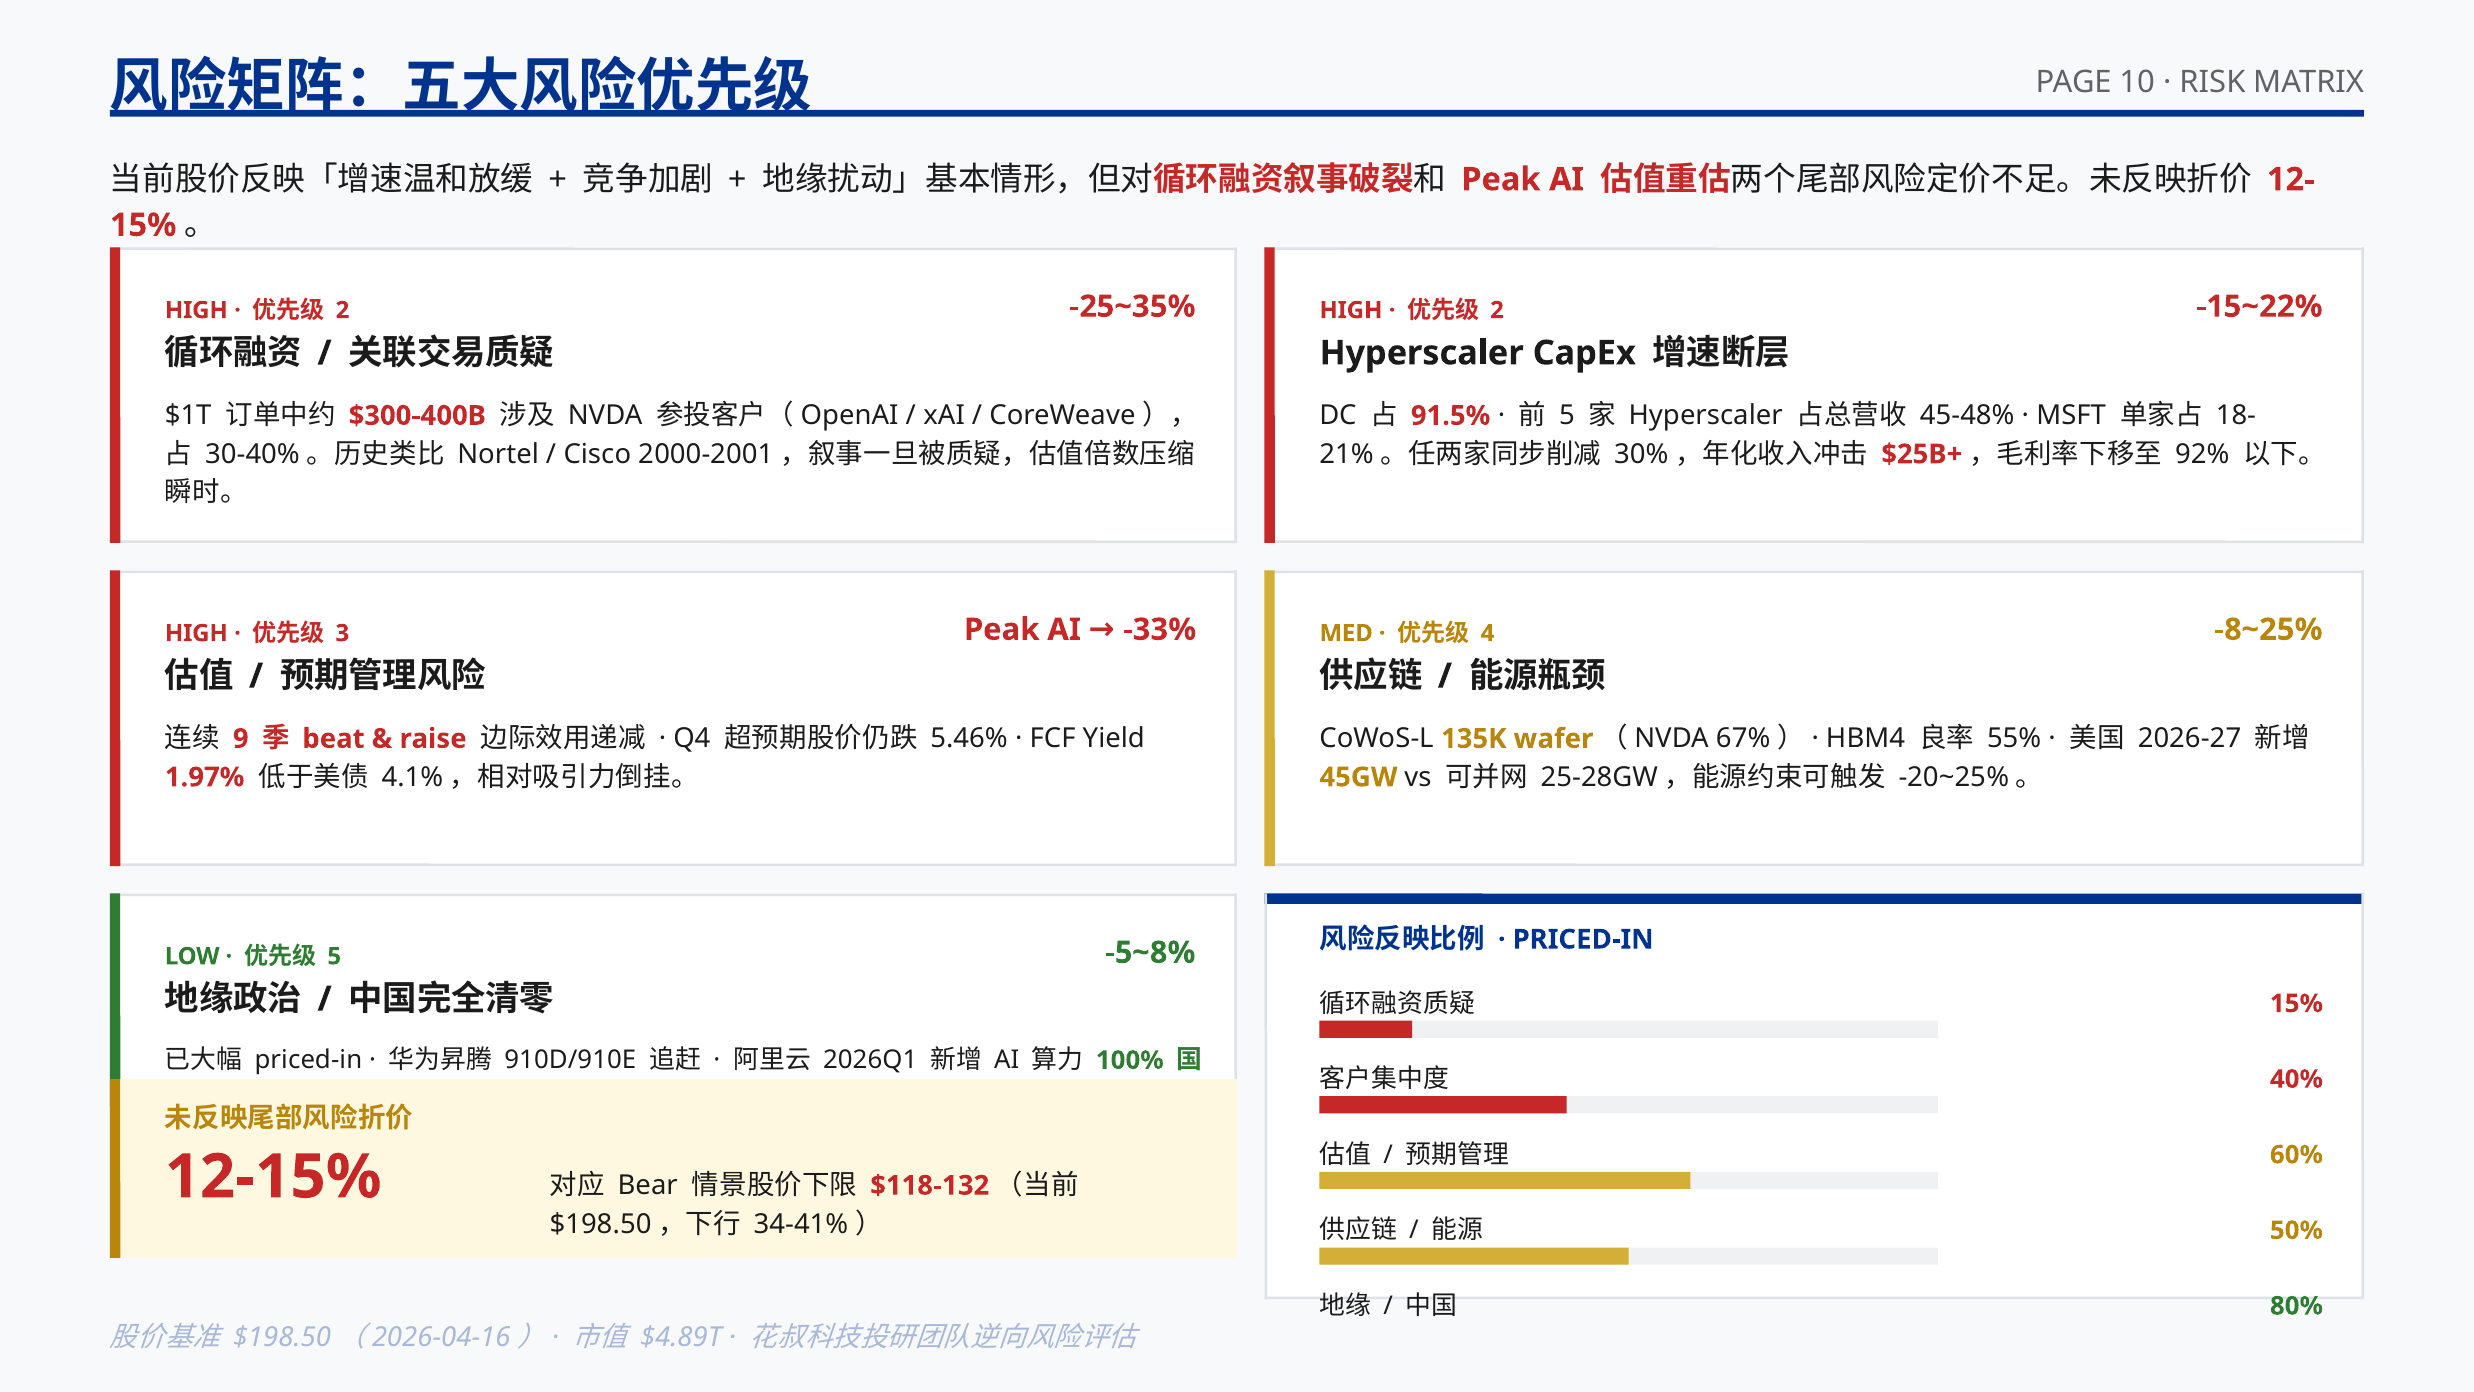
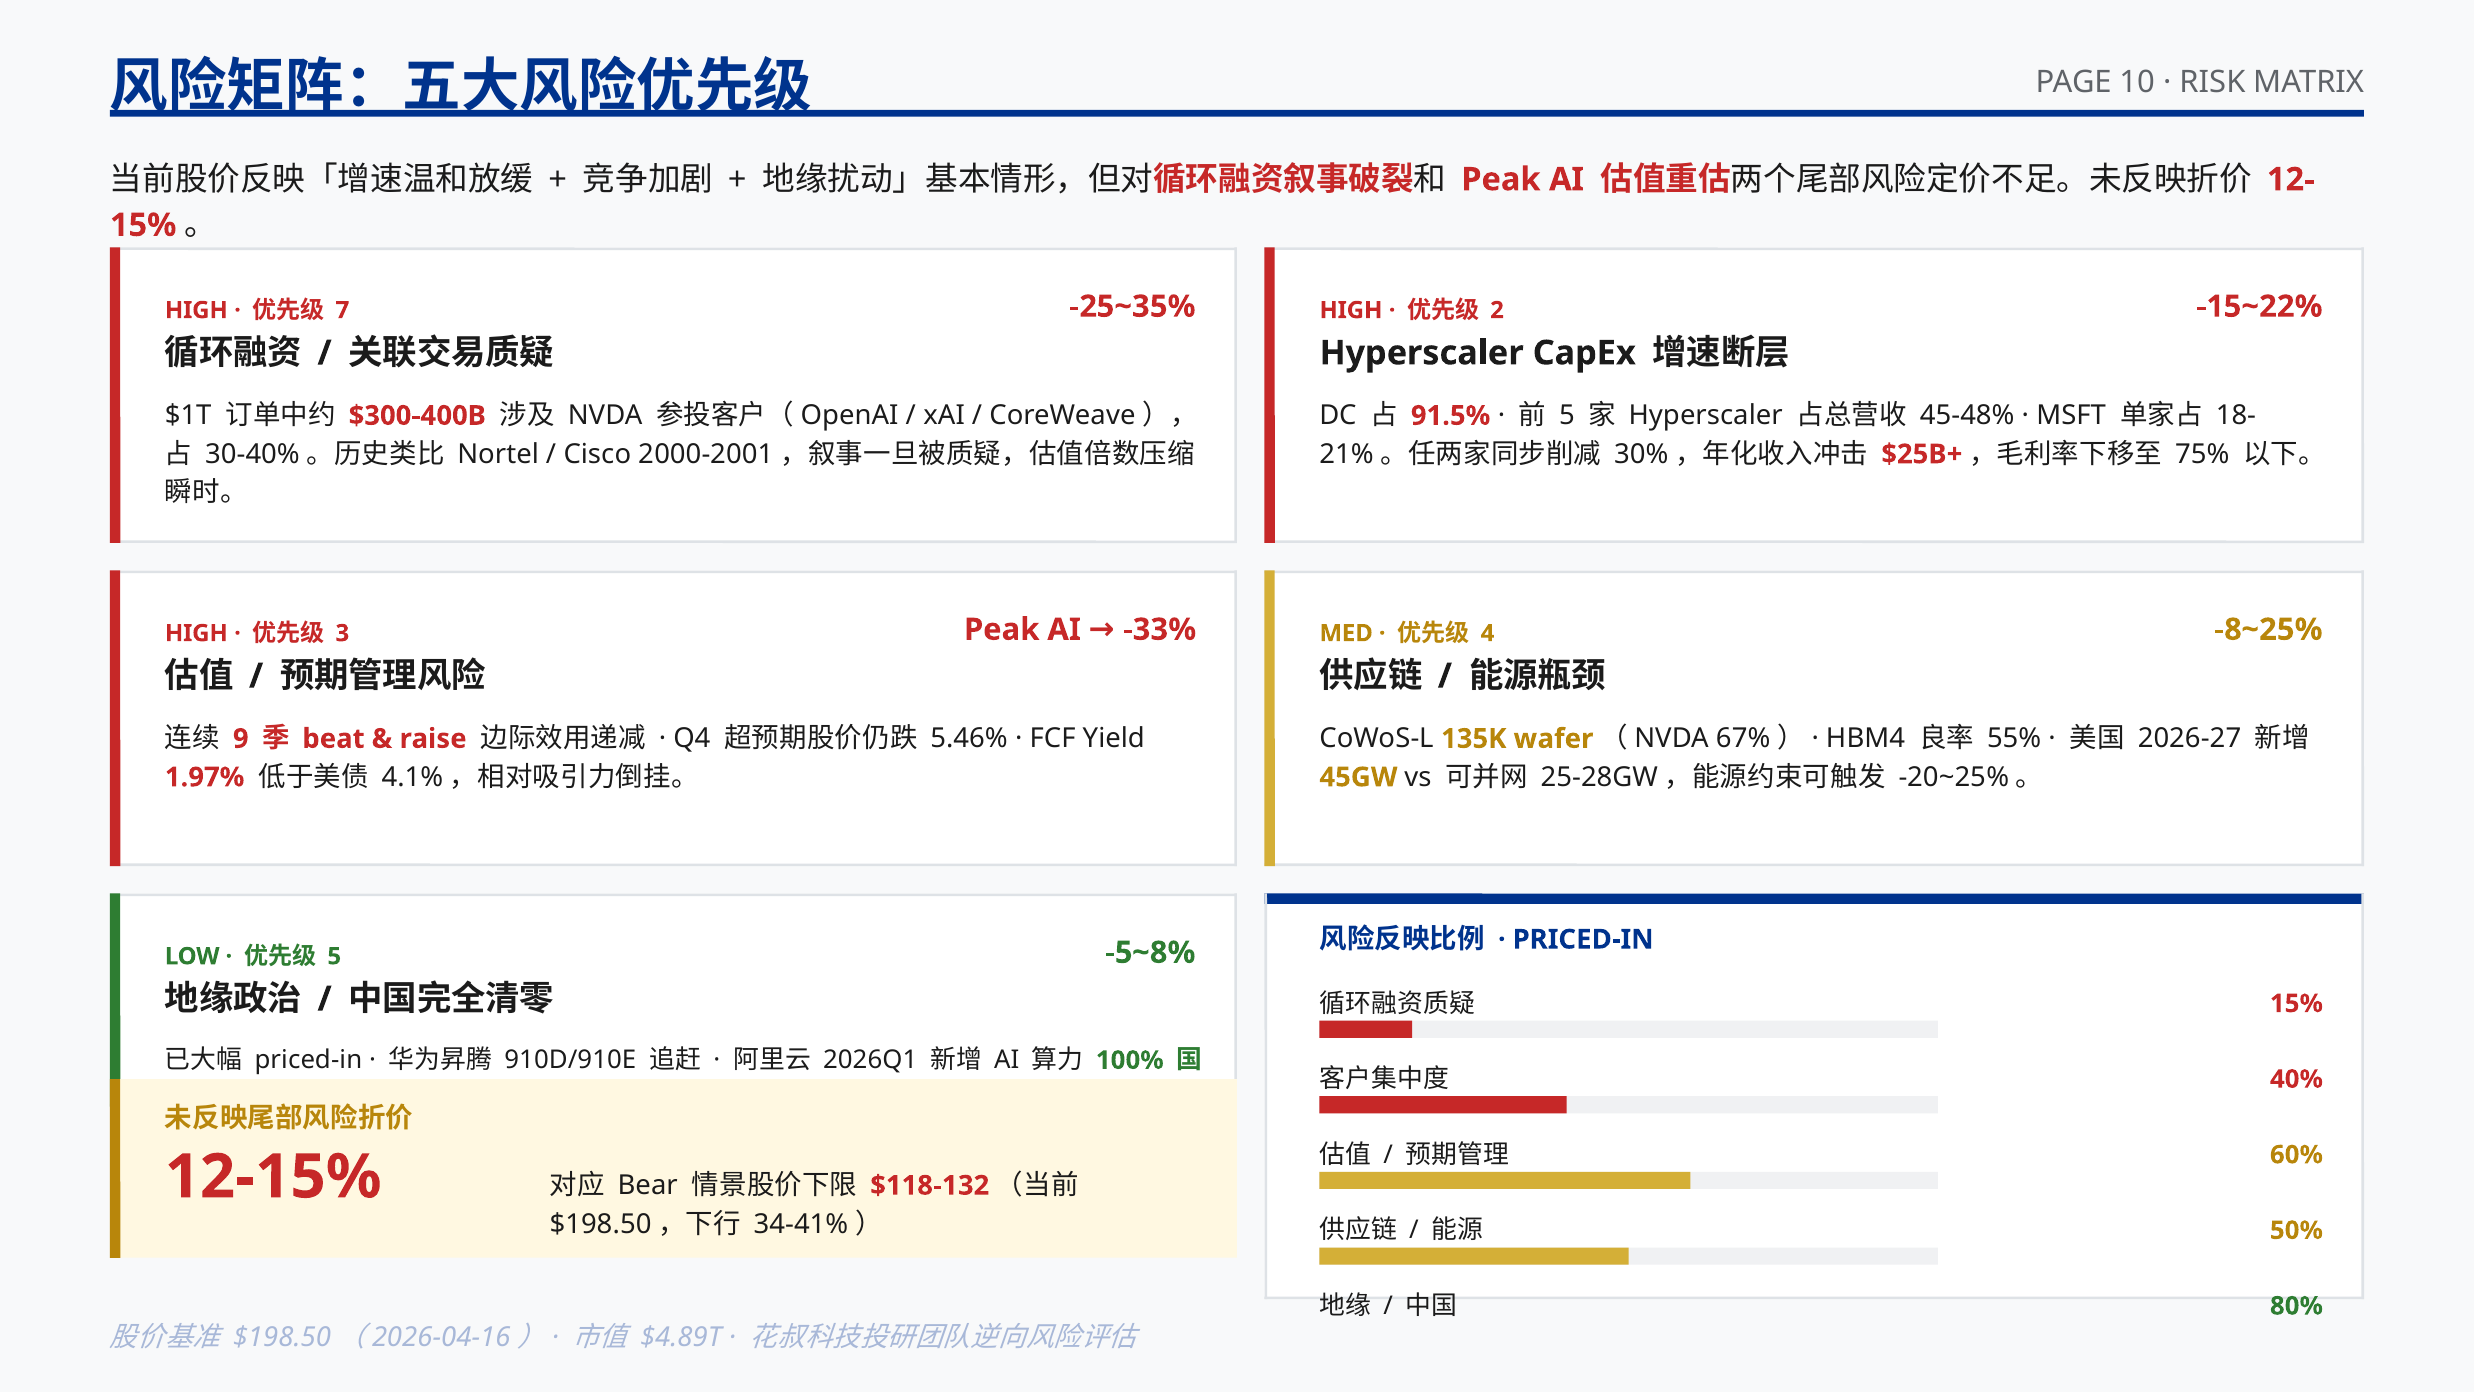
2: 2 -> 7 (342, 310)
92%: 92% -> 75% (2202, 454)
